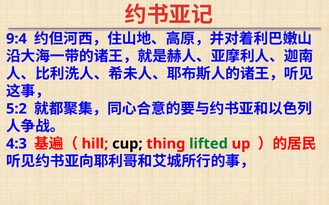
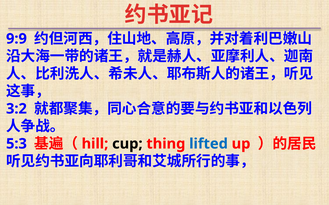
9:4: 9:4 -> 9:9 (16, 39)
5:2: 5:2 -> 3:2 (16, 109)
4:3: 4:3 -> 5:3 (16, 144)
lifted colour: green -> blue (209, 144)
